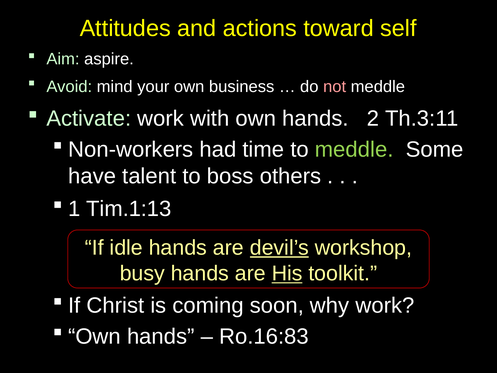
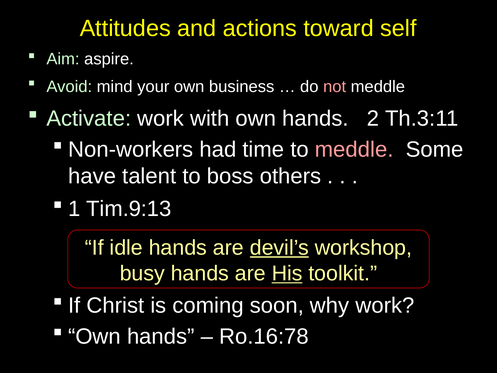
meddle colour: light green -> pink (354, 150)
Tim.1:13: Tim.1:13 -> Tim.9:13 (129, 209)
Ro.16:83: Ro.16:83 -> Ro.16:78 (264, 336)
